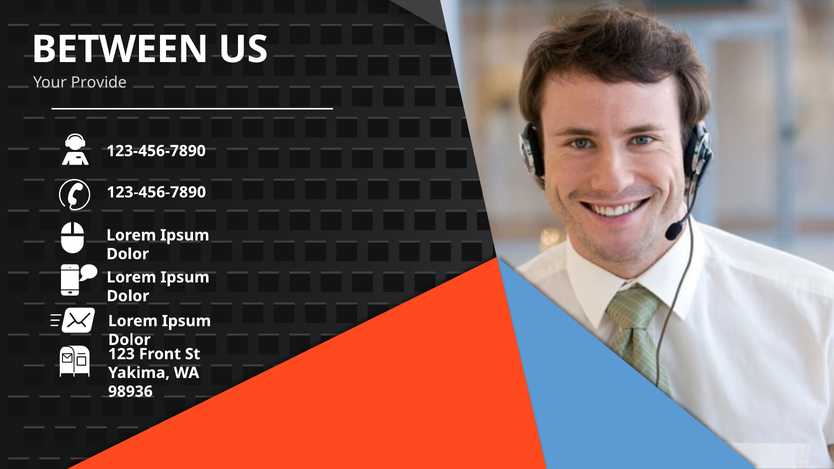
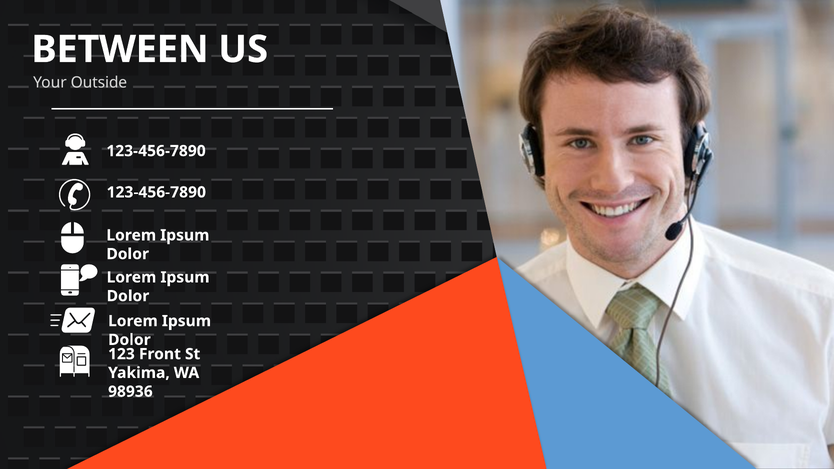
Provide: Provide -> Outside (99, 83)
